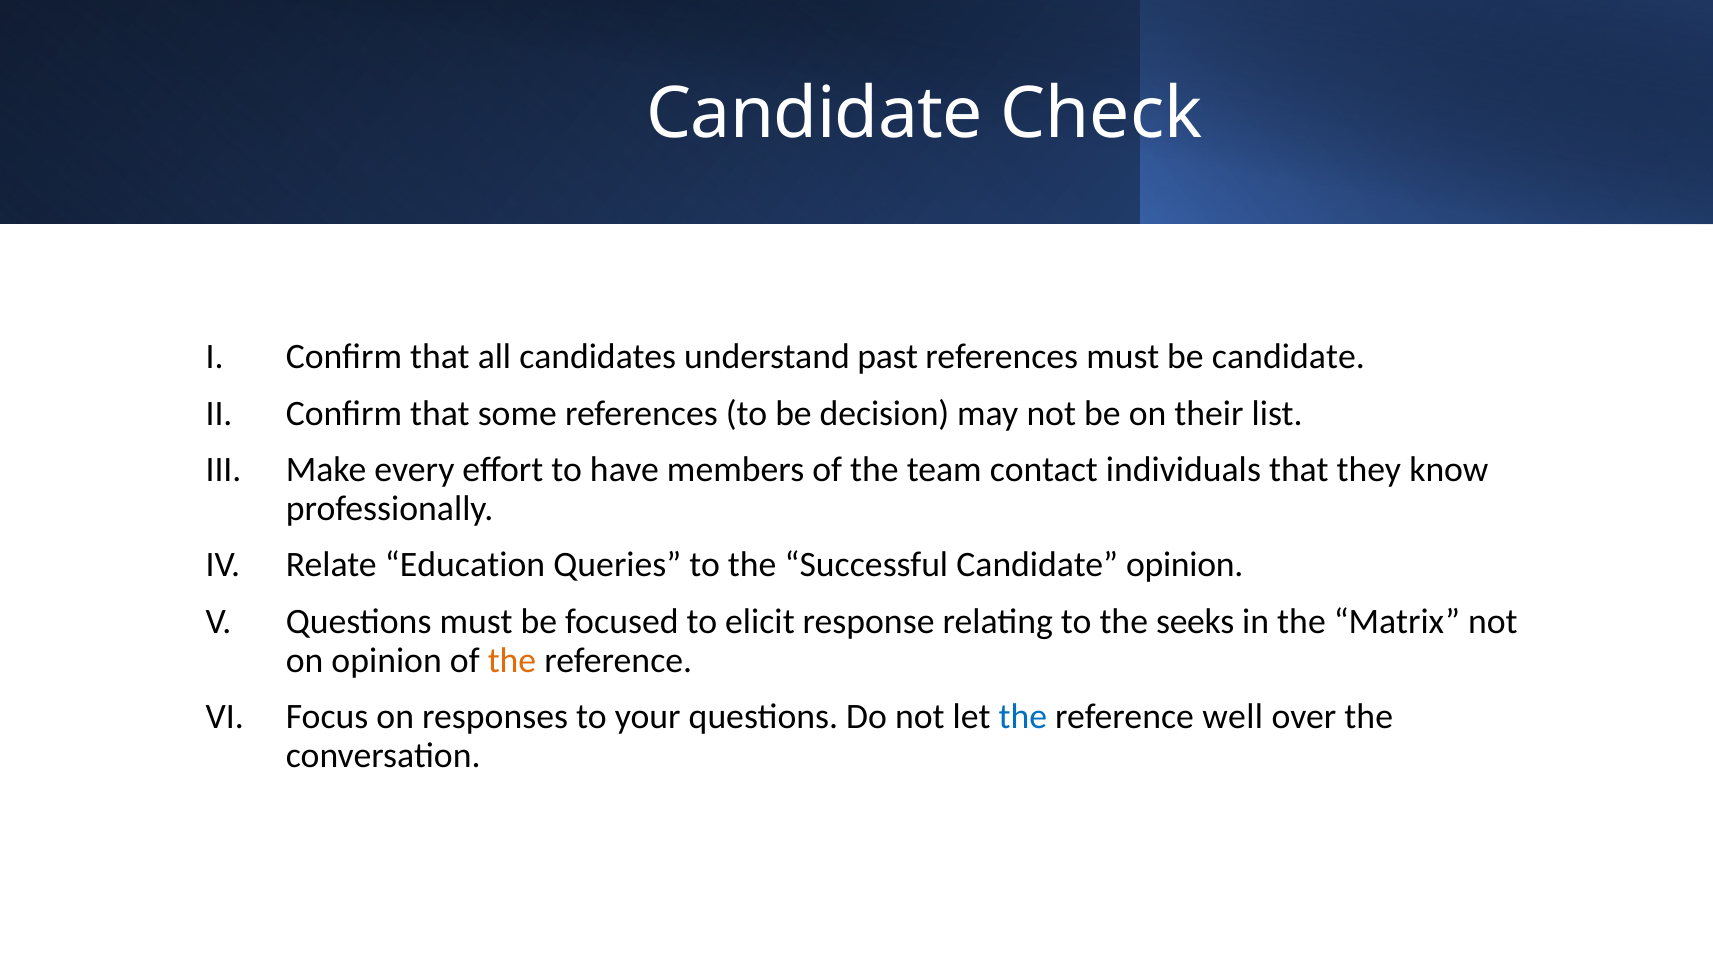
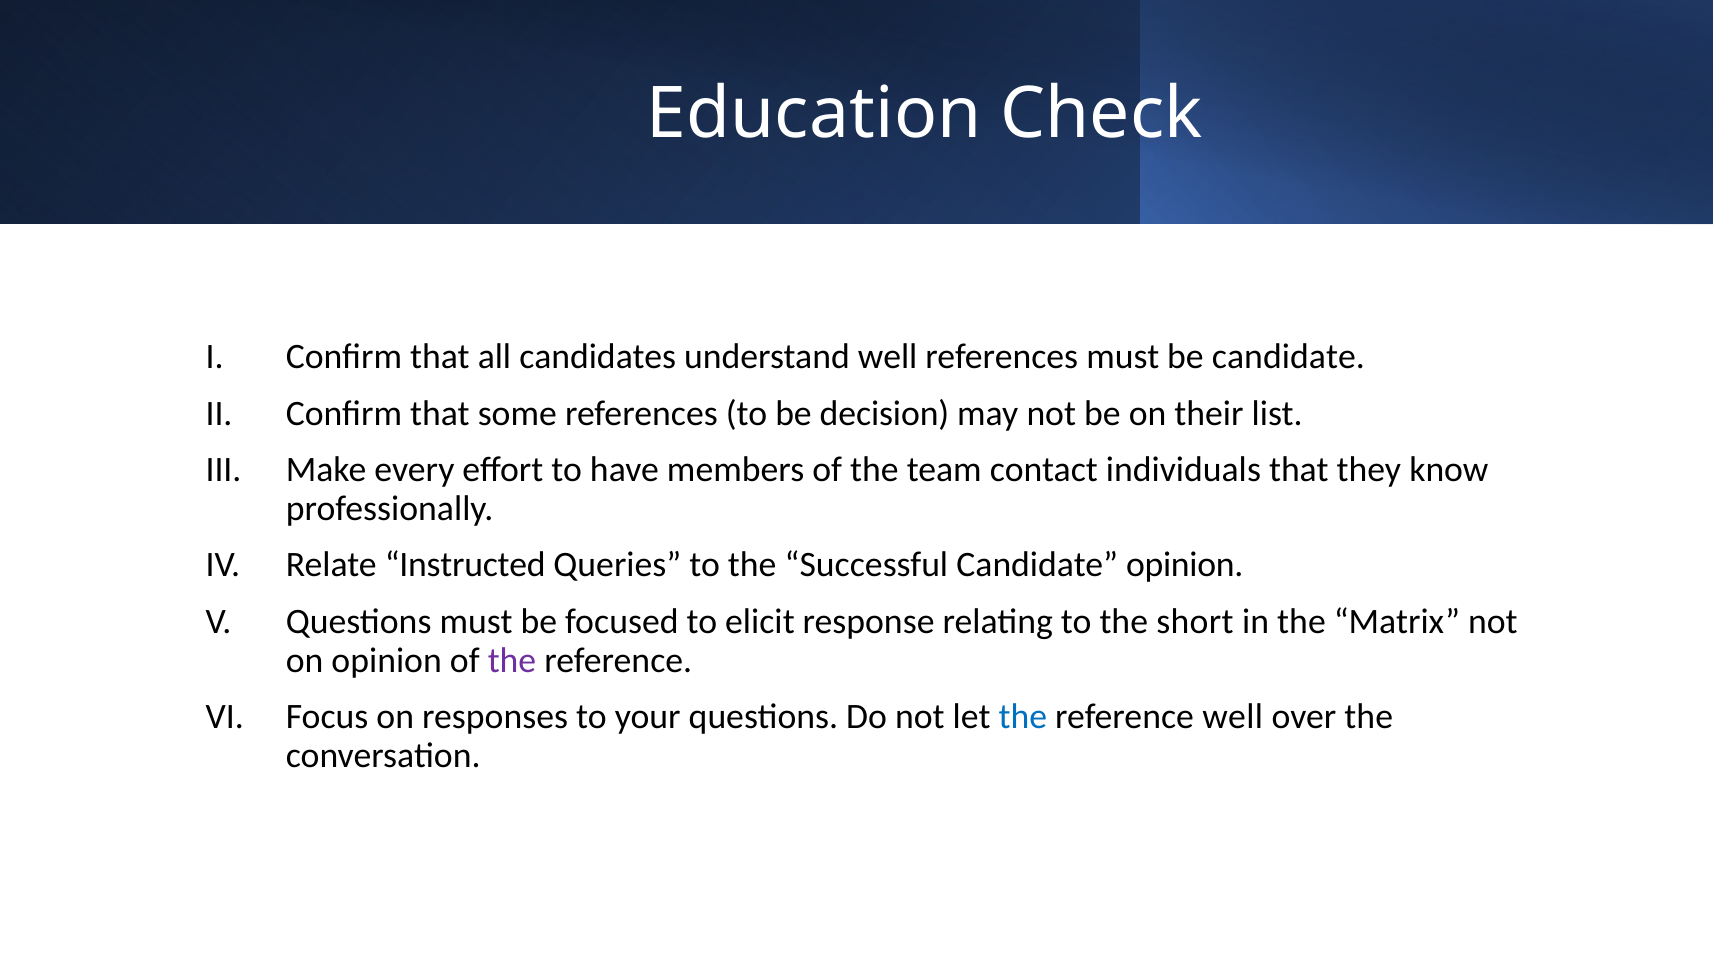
Candidate: Candidate -> Education (814, 113)
understand past: past -> well (888, 357)
Education: Education -> Instructed (465, 565)
seeks: seeks -> short (1195, 621)
the colour: orange -> purple (512, 660)
